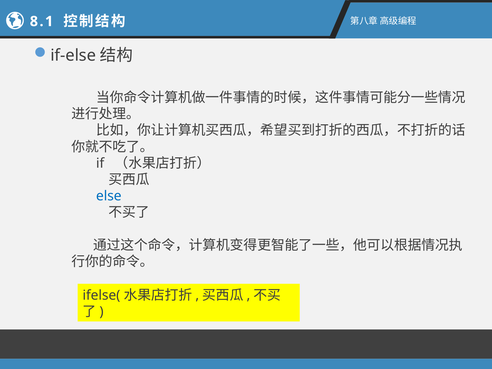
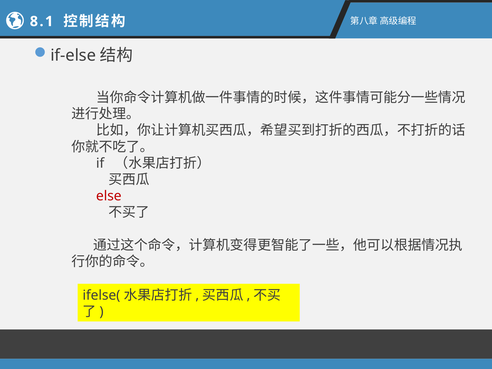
else colour: blue -> red (109, 196)
